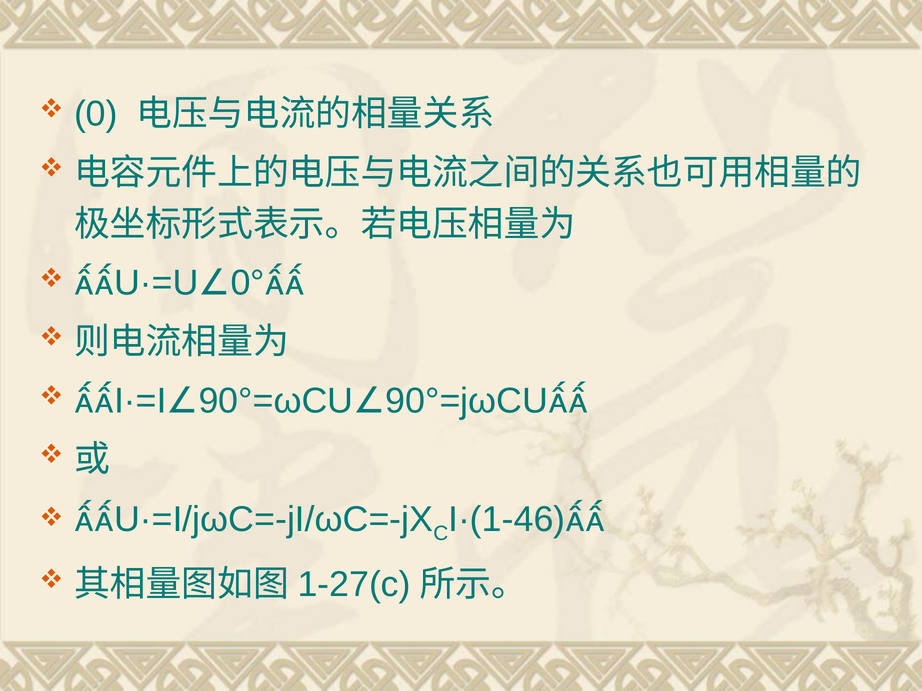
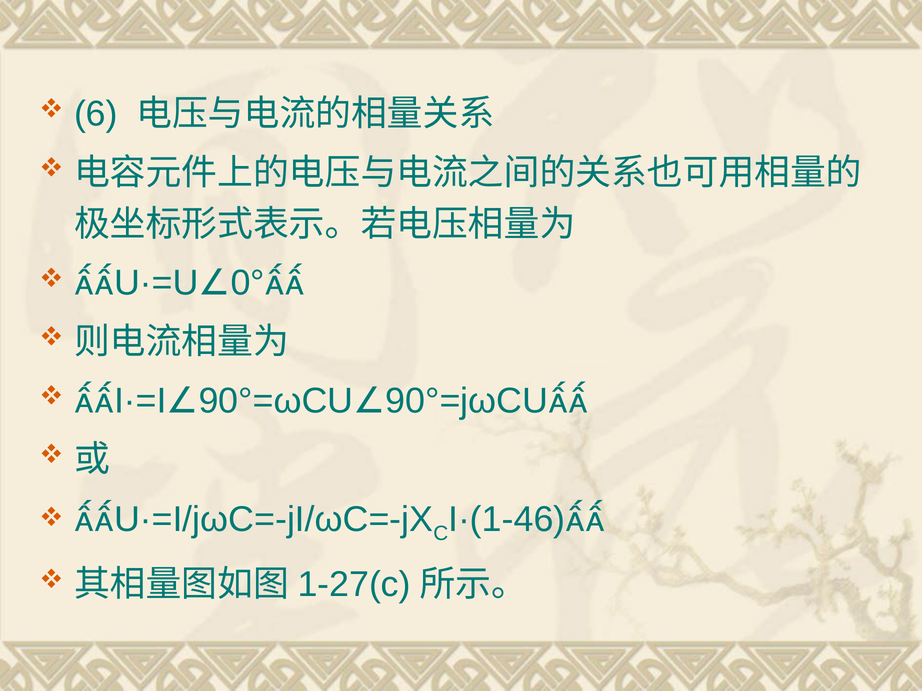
0: 0 -> 6 (96, 114)
